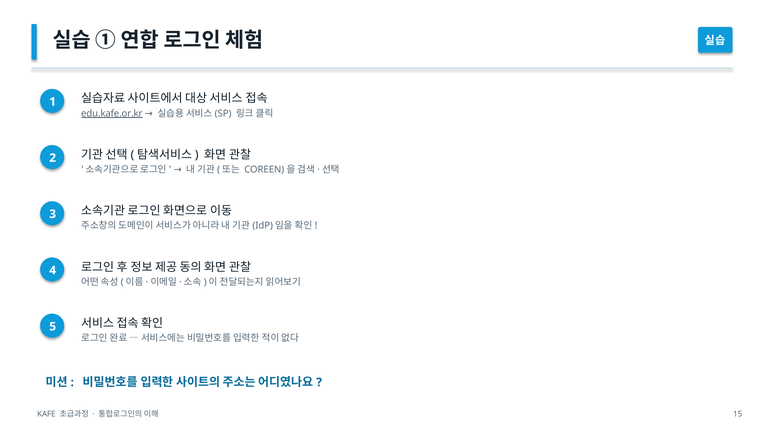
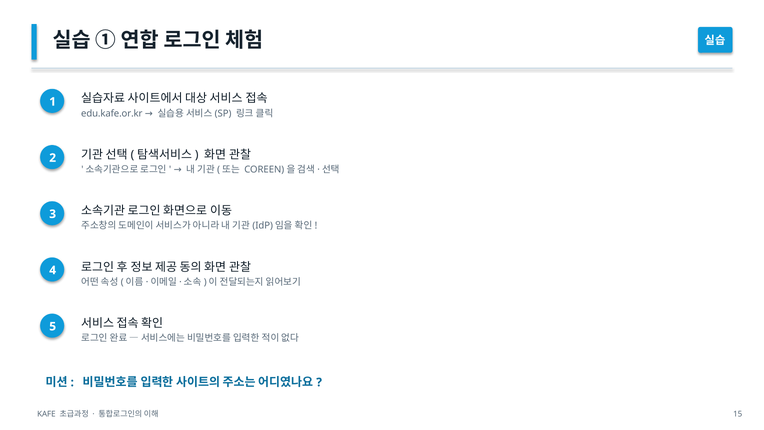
edu.kafe.or.kr underline: present -> none (112, 113)
